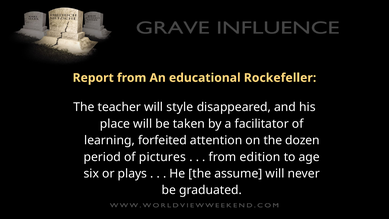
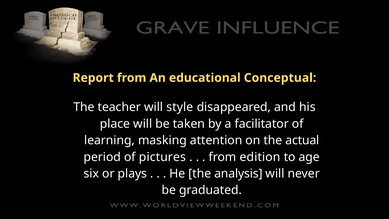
Rockefeller: Rockefeller -> Conceptual (280, 78)
forfeited: forfeited -> masking (162, 140)
dozen: dozen -> actual (302, 140)
assume: assume -> analysis (238, 173)
